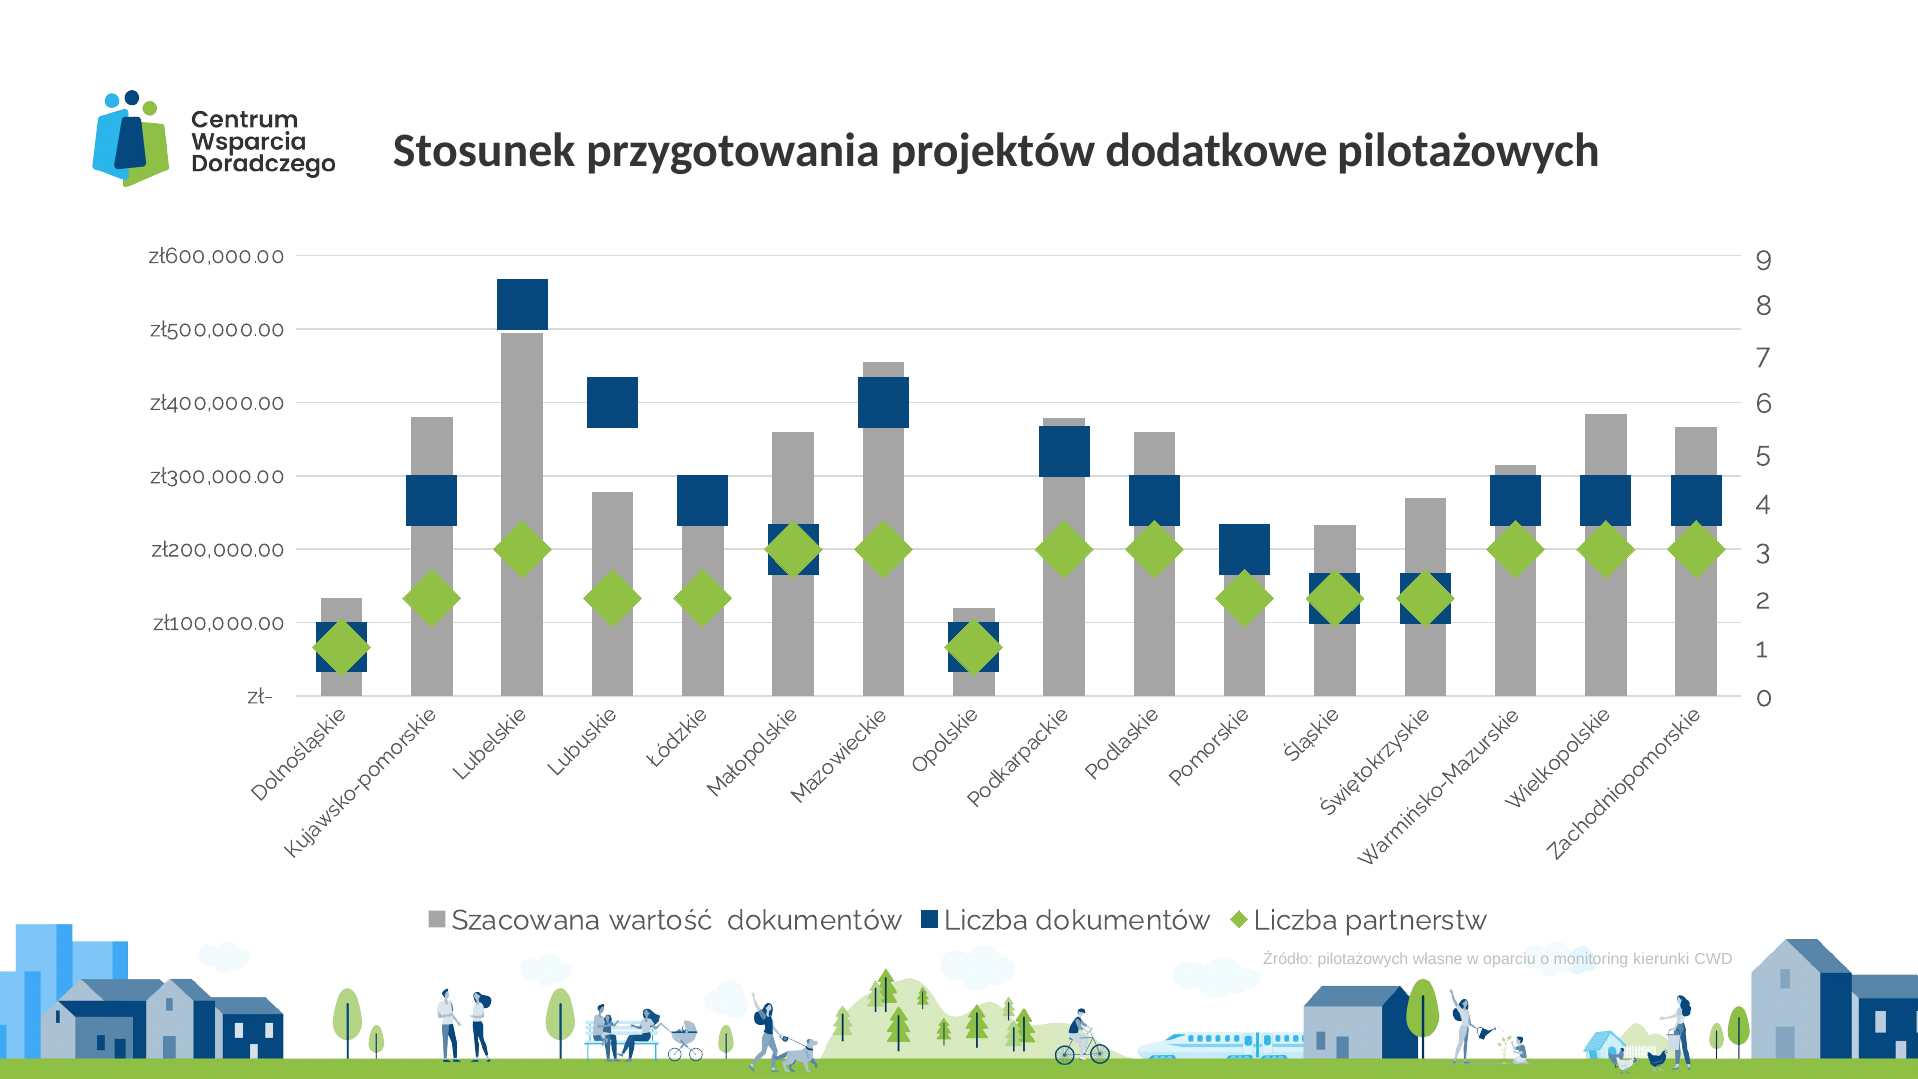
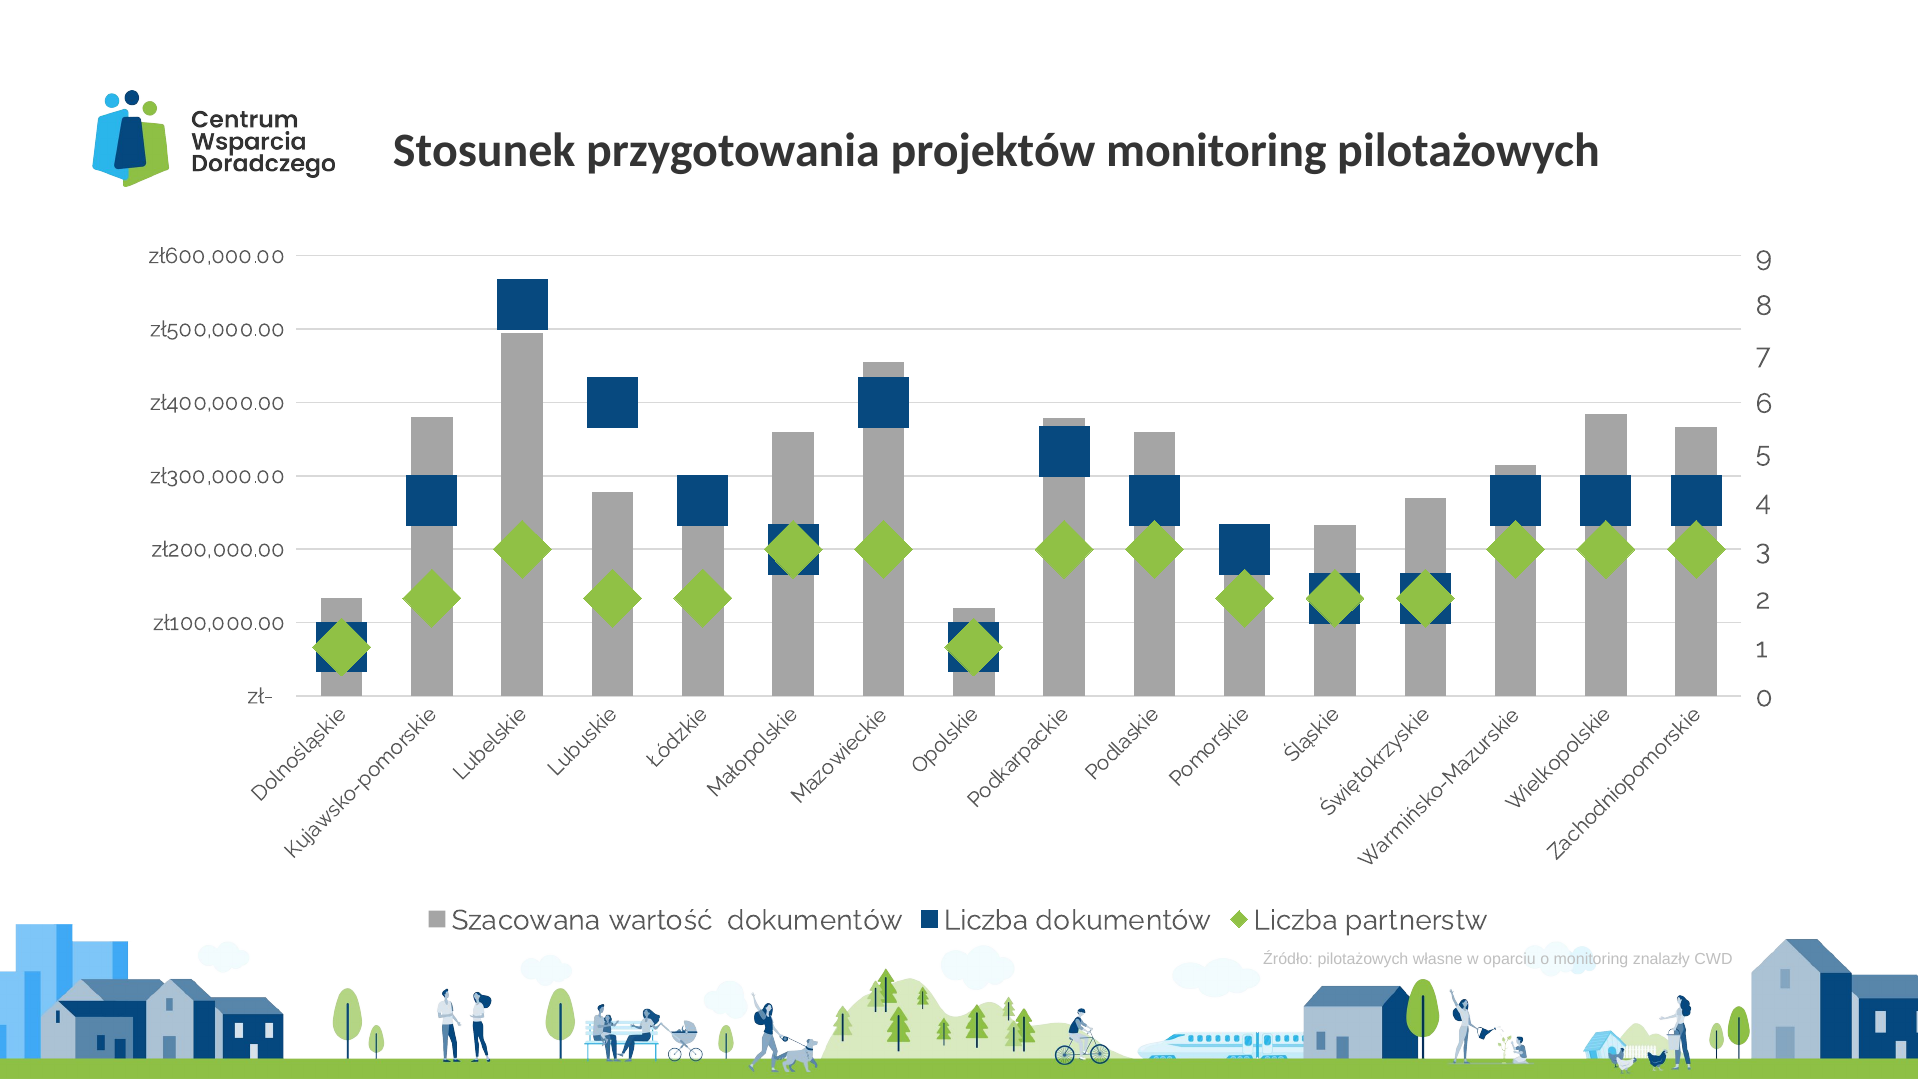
projektów dodatkowe: dodatkowe -> monitoring (1216, 150)
kierunki: kierunki -> znalazły (1661, 959)
